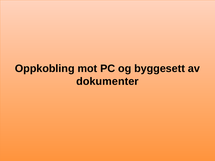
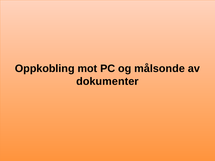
byggesett: byggesett -> målsonde (160, 69)
